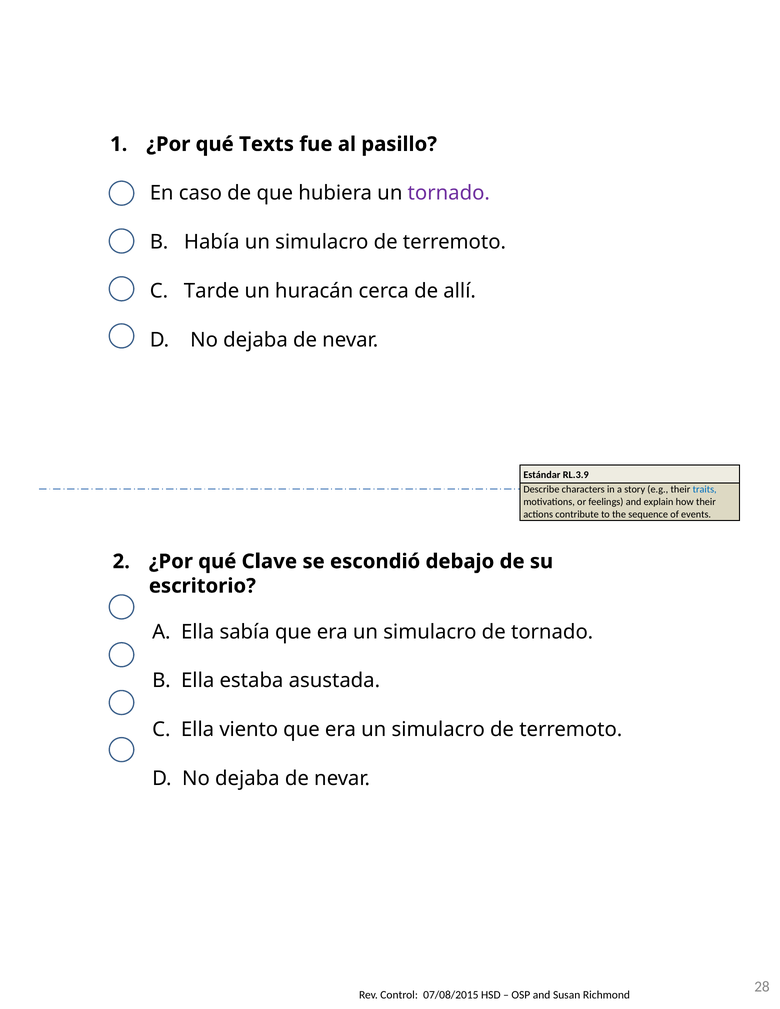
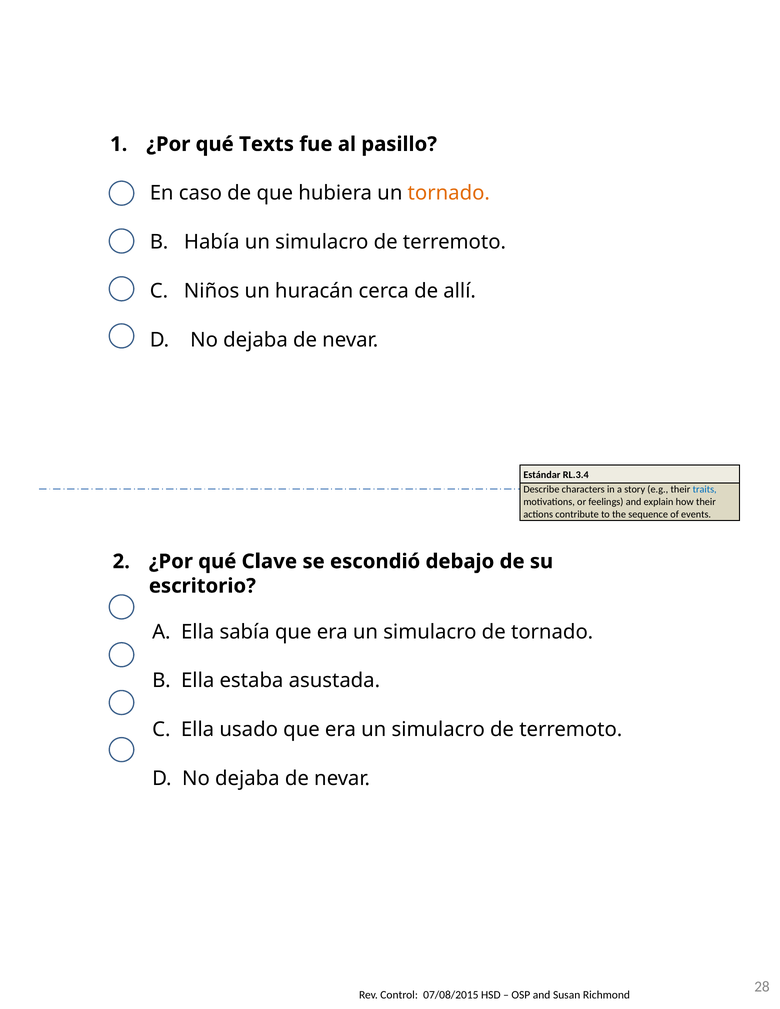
tornado colour: purple -> orange (449, 193)
Tarde: Tarde -> Niños (212, 291)
RL.3.9: RL.3.9 -> RL.3.4 (576, 475)
viento: viento -> usado (249, 730)
